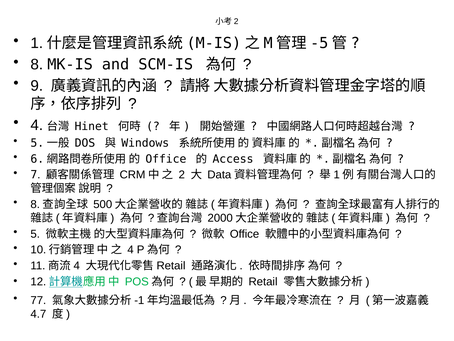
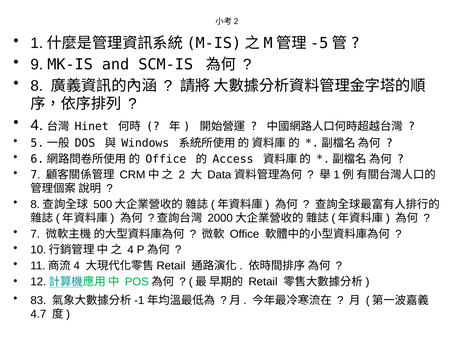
8: 8 -> 9 (37, 64)
9: 9 -> 8 (37, 86)
5: 5 -> 7 (35, 234)
77: 77 -> 83 (38, 300)
